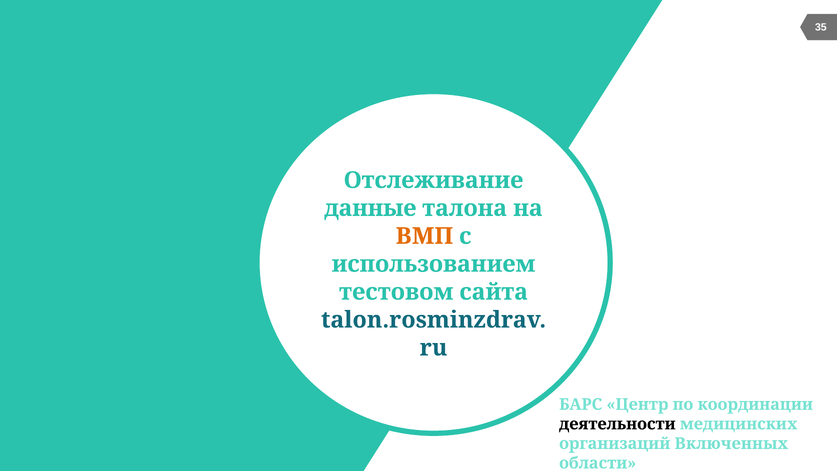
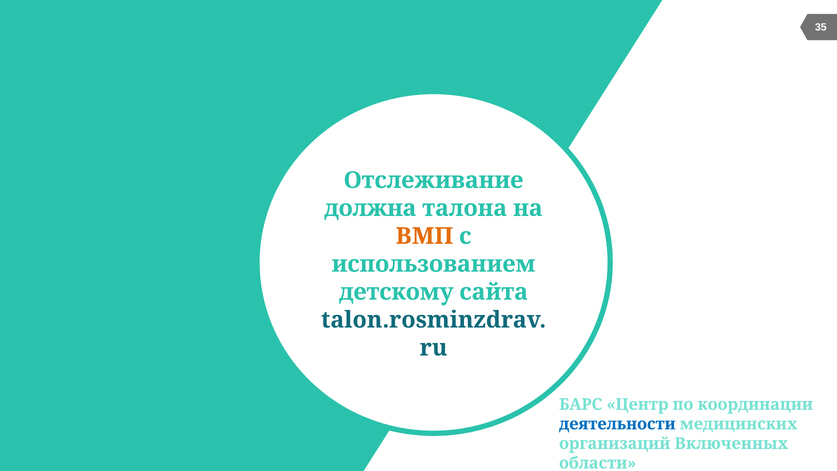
данные: данные -> должна (370, 208)
тестовом: тестовом -> детскому (396, 292)
деятельности colour: black -> blue (617, 424)
